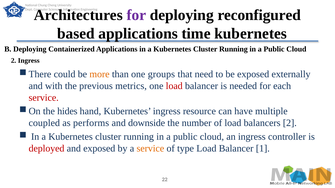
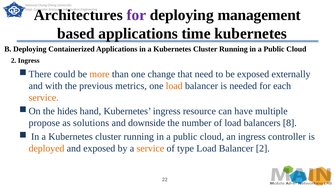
reconfigured: reconfigured -> management (259, 15)
groups: groups -> change (161, 74)
load colour: red -> orange (174, 86)
service colour: red -> orange (44, 98)
coupled: coupled -> propose (44, 123)
performs: performs -> solutions (91, 123)
balancers 2: 2 -> 8 (290, 123)
deployed colour: red -> orange (46, 149)
Balancer 1: 1 -> 2 (263, 149)
